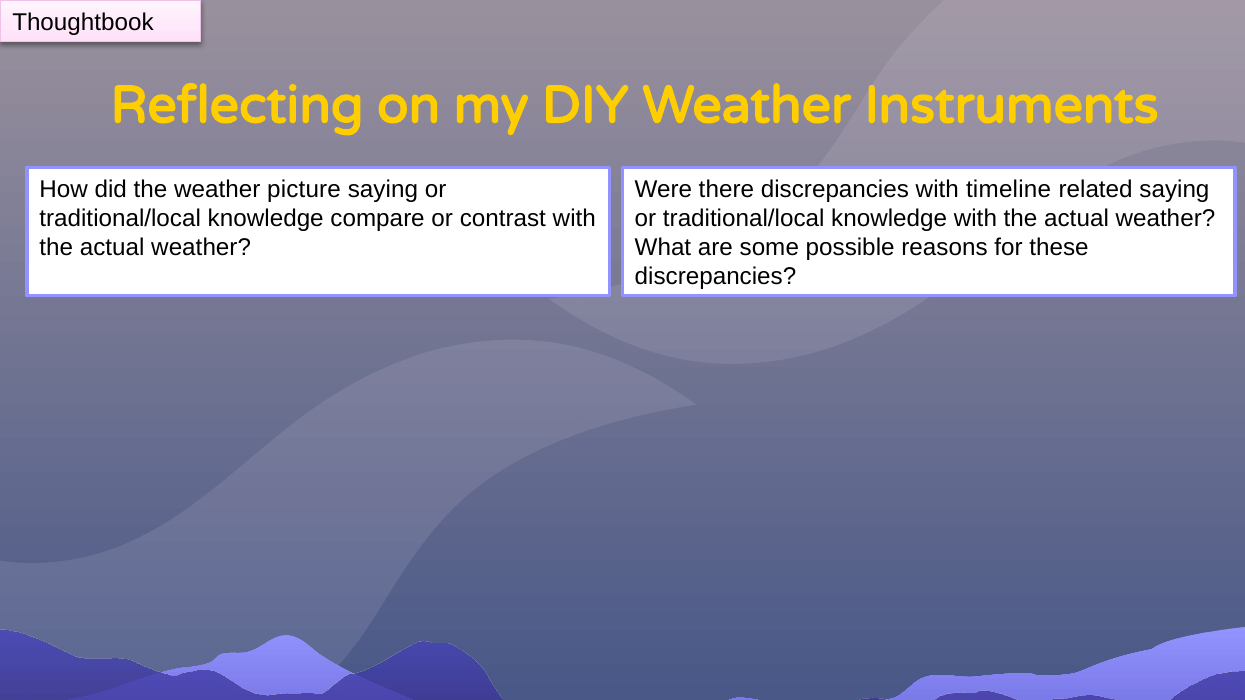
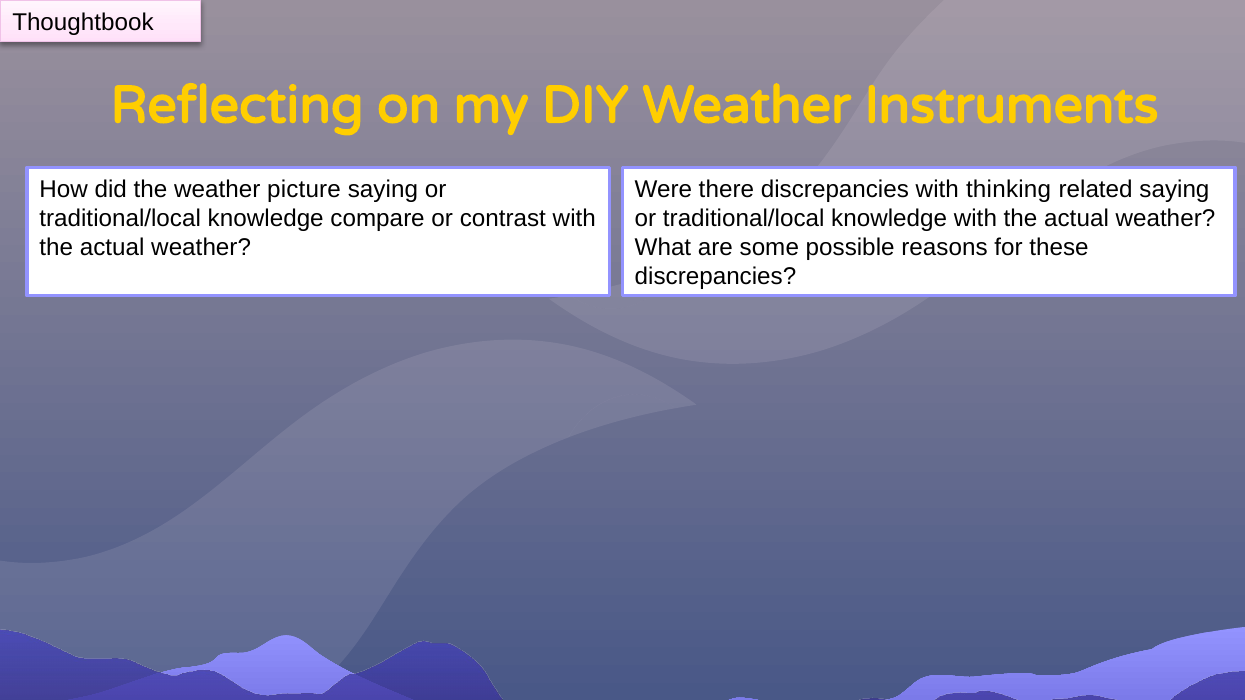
timeline: timeline -> thinking (1009, 190)
